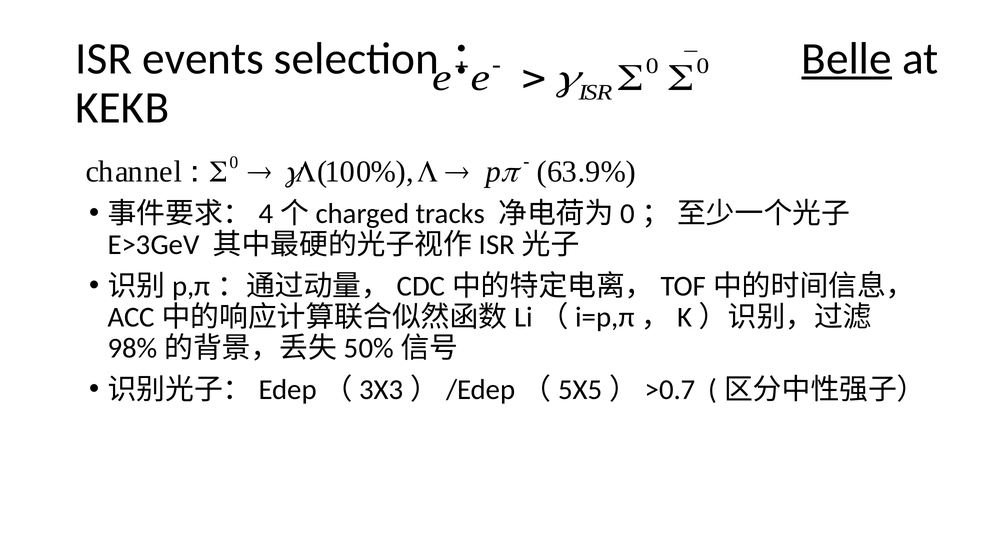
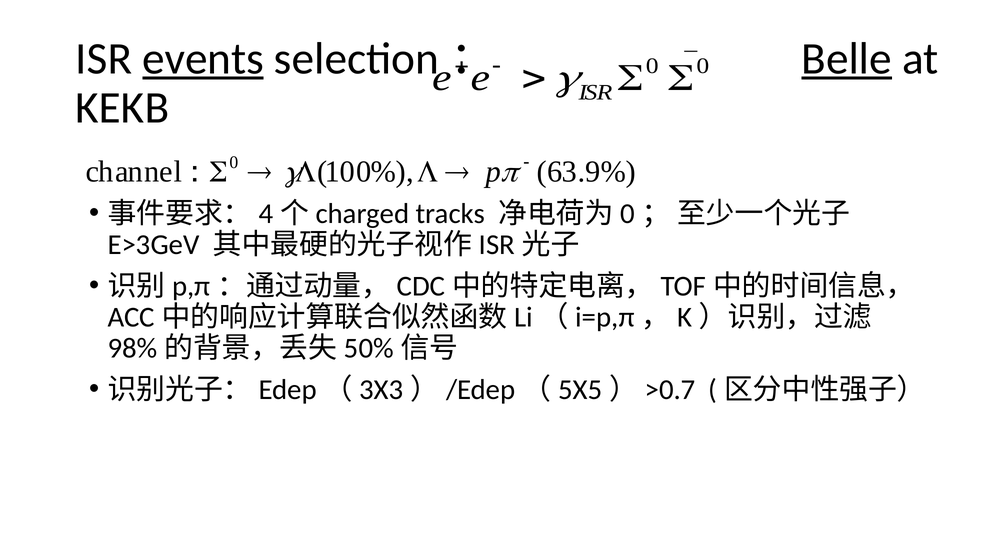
events underline: none -> present (203, 59)
